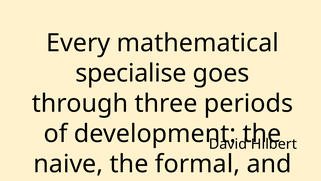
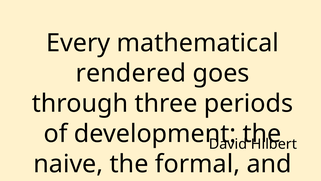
specialise: specialise -> rendered (131, 73)
